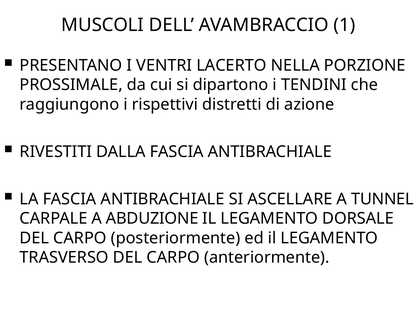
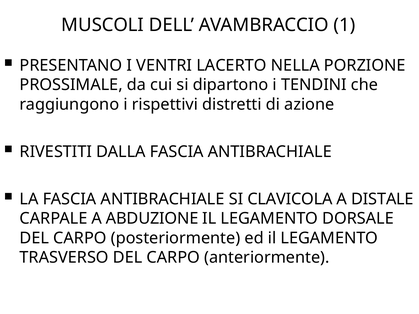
ASCELLARE: ASCELLARE -> CLAVICOLA (290, 199)
TUNNEL: TUNNEL -> DISTALE (382, 199)
